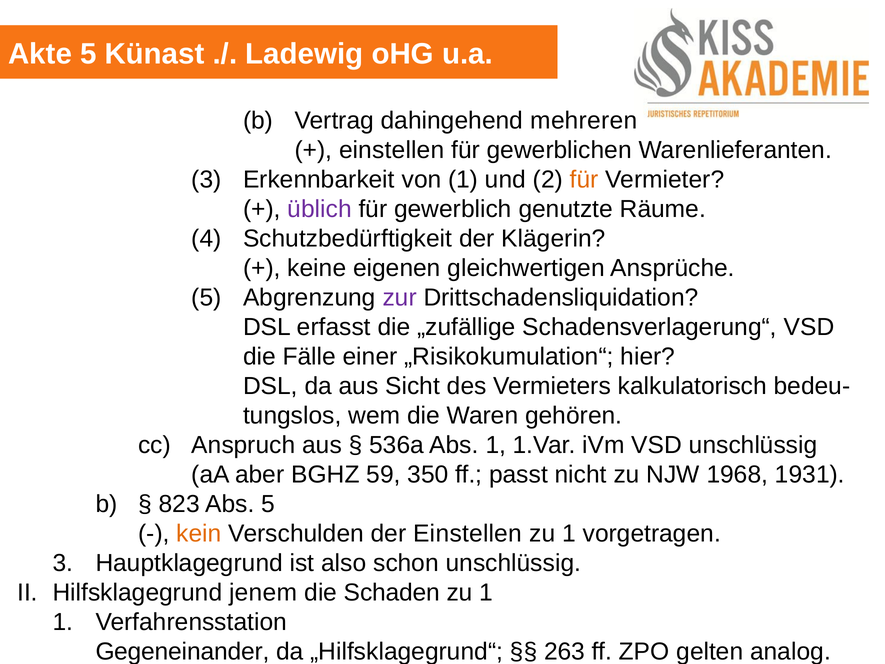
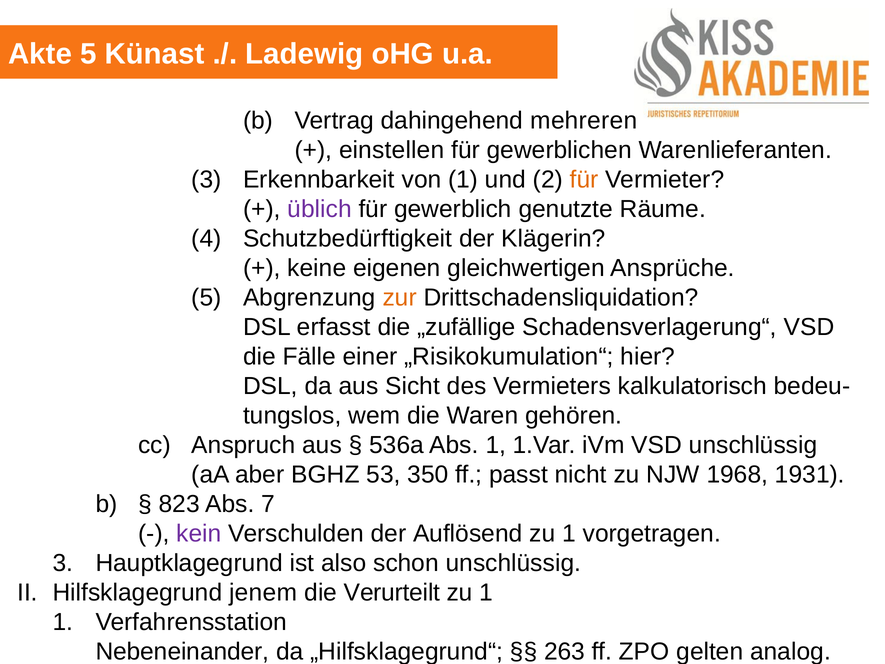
zur colour: purple -> orange (400, 297)
59: 59 -> 53 (383, 475)
Abs 5: 5 -> 7 (268, 504)
kein colour: orange -> purple (199, 534)
der Einstellen: Einstellen -> Auflösend (468, 534)
Schaden: Schaden -> Verurteilt (392, 593)
Gegeneinander: Gegeneinander -> Nebeneinander (182, 652)
